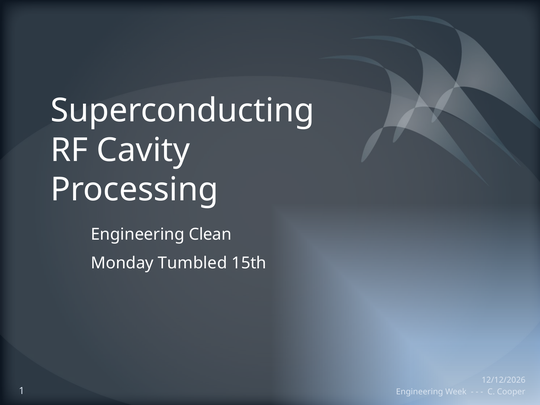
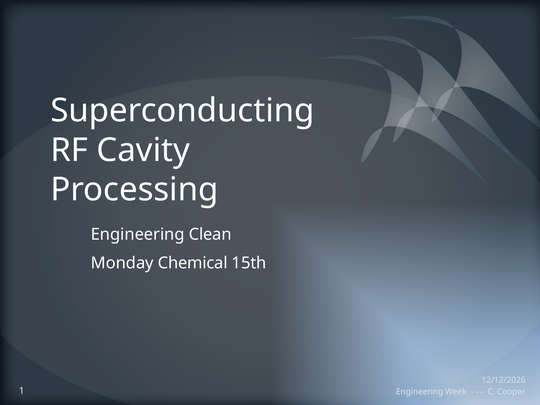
Tumbled: Tumbled -> Chemical (193, 263)
